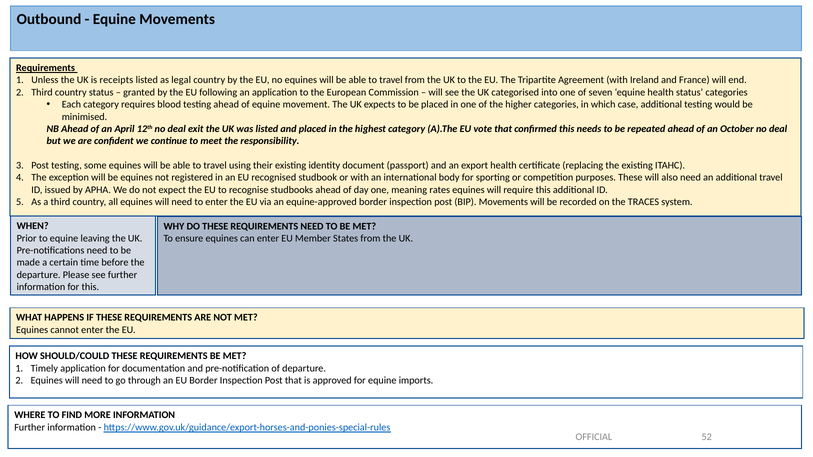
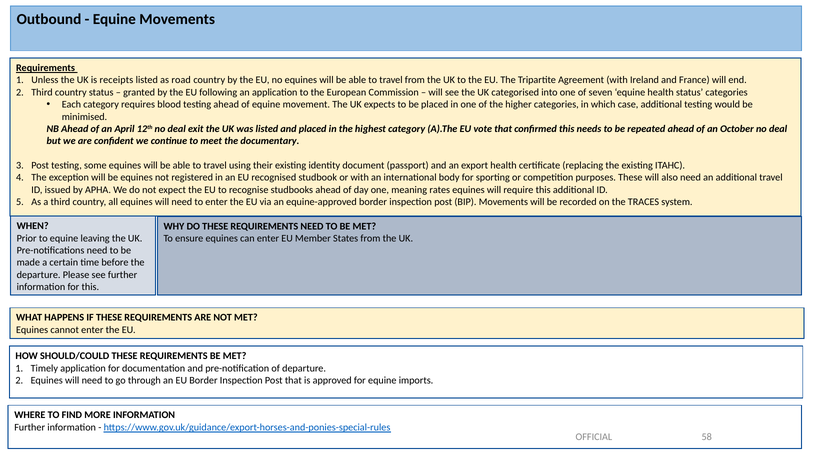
legal: legal -> road (181, 80)
responsibility: responsibility -> documentary (270, 141)
52: 52 -> 58 (707, 437)
